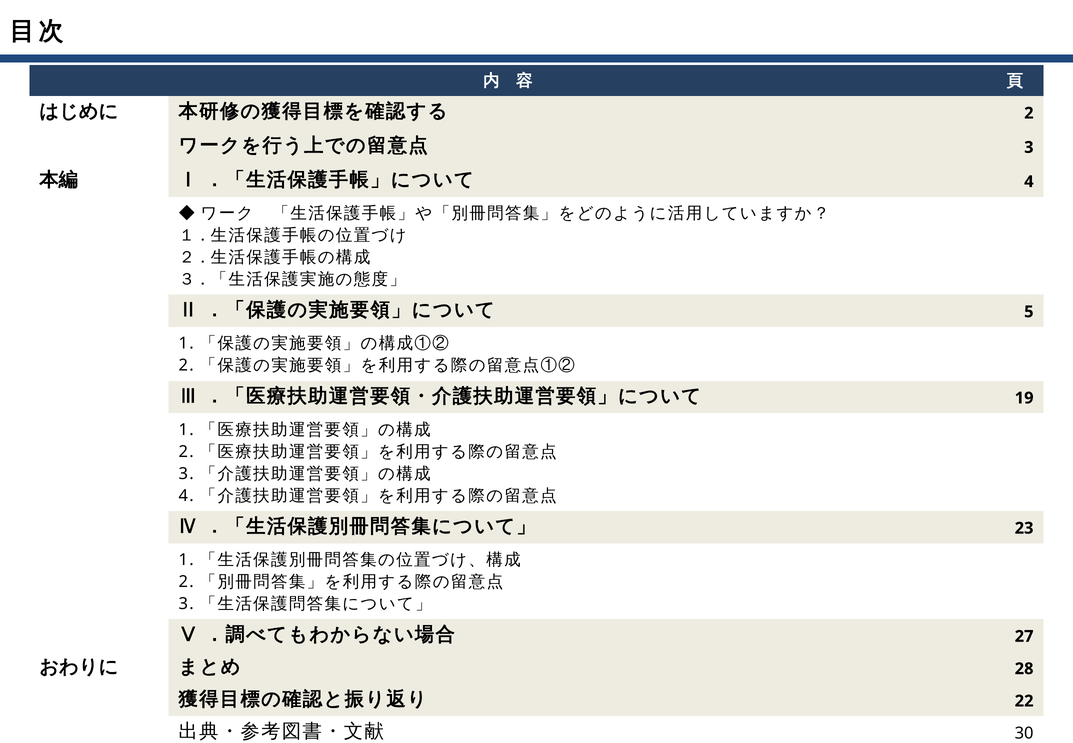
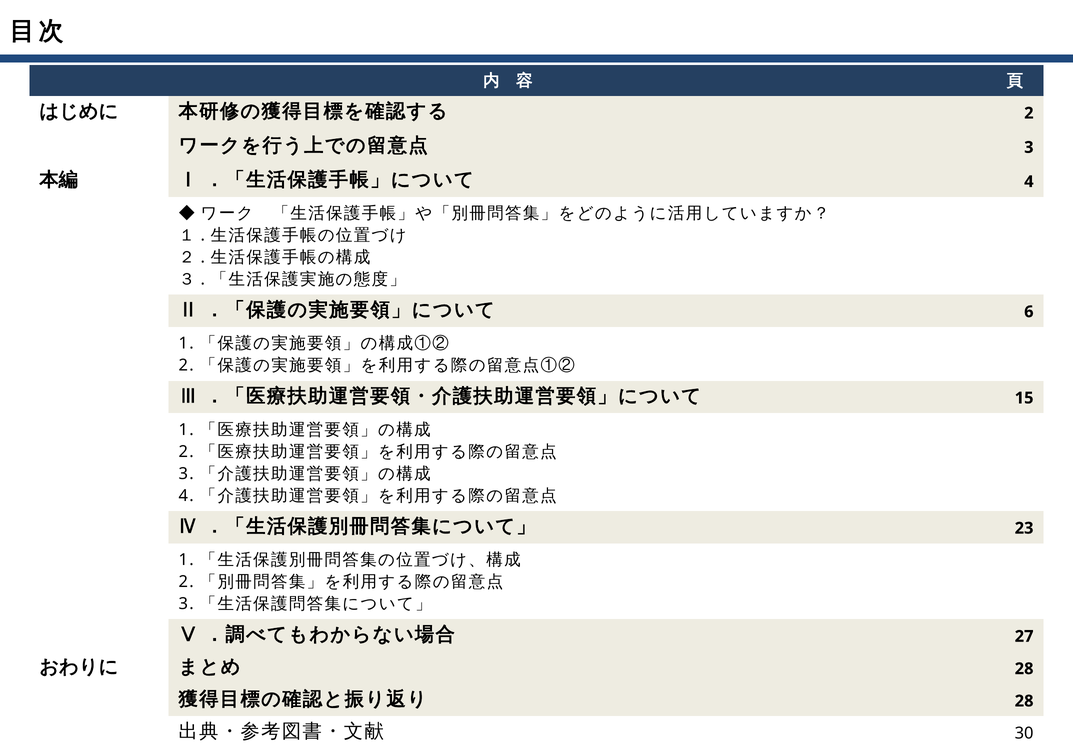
5: 5 -> 6 (1029, 312)
19: 19 -> 15 (1024, 398)
22: 22 -> 28 (1024, 701)
